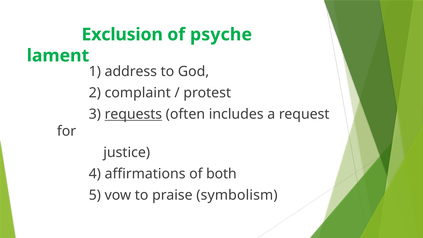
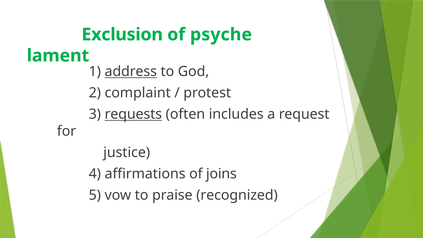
address underline: none -> present (131, 72)
both: both -> joins (221, 174)
symbolism: symbolism -> recognized (237, 195)
